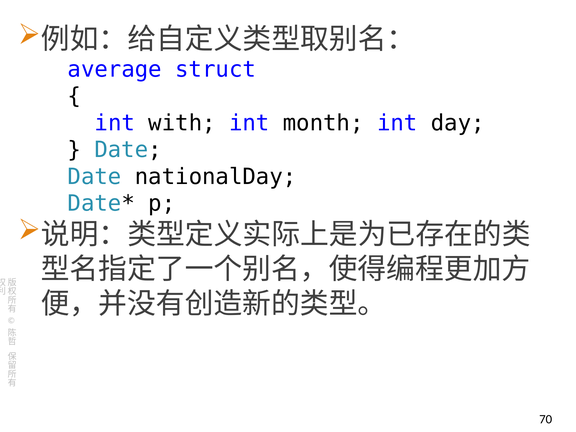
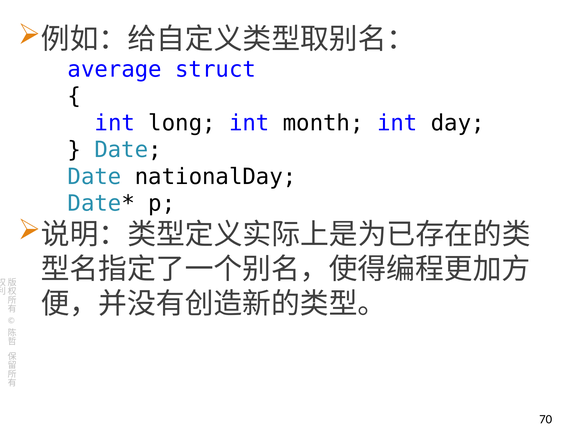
with: with -> long (182, 123)
